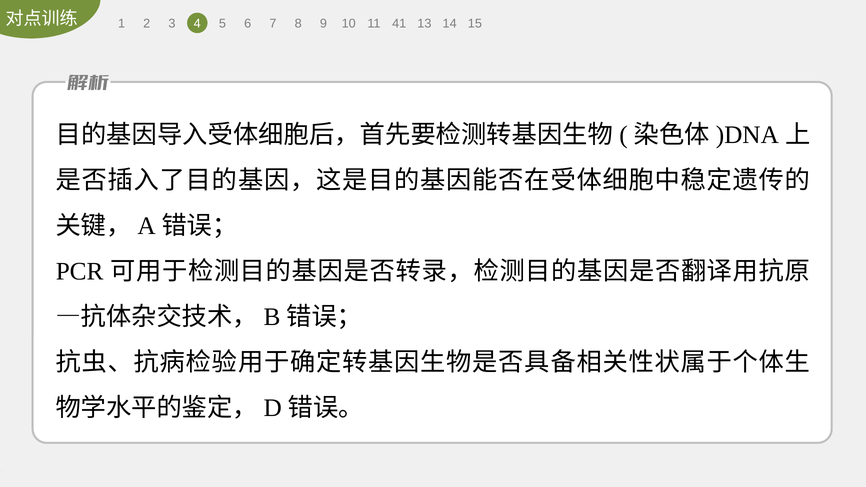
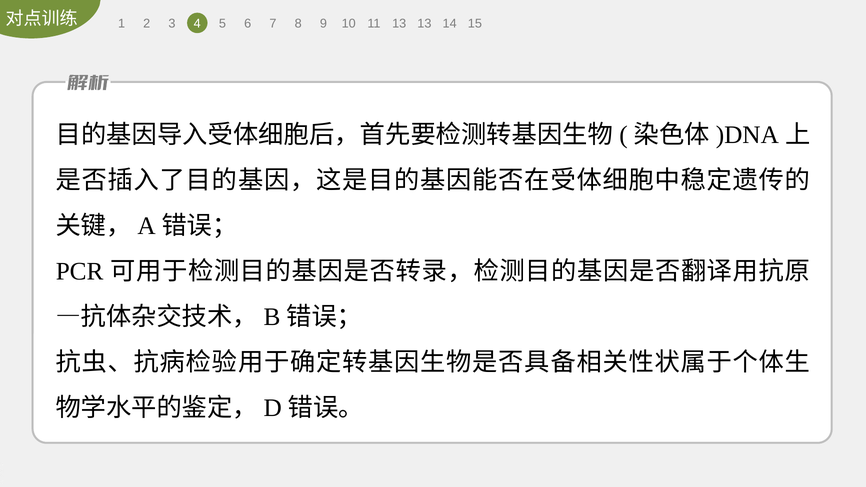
11 41: 41 -> 13 (399, 24)
